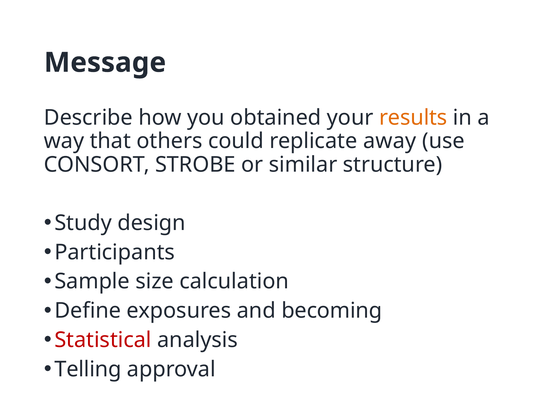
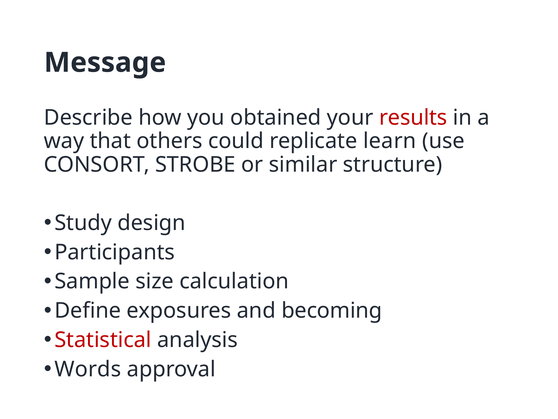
results colour: orange -> red (413, 118)
away: away -> learn (390, 141)
Telling: Telling -> Words (88, 369)
